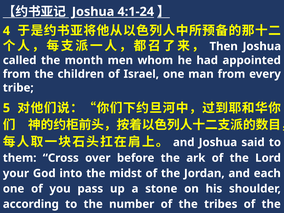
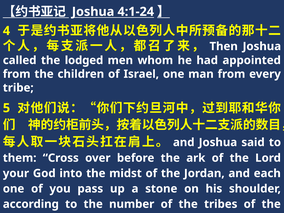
month: month -> lodged (84, 60)
